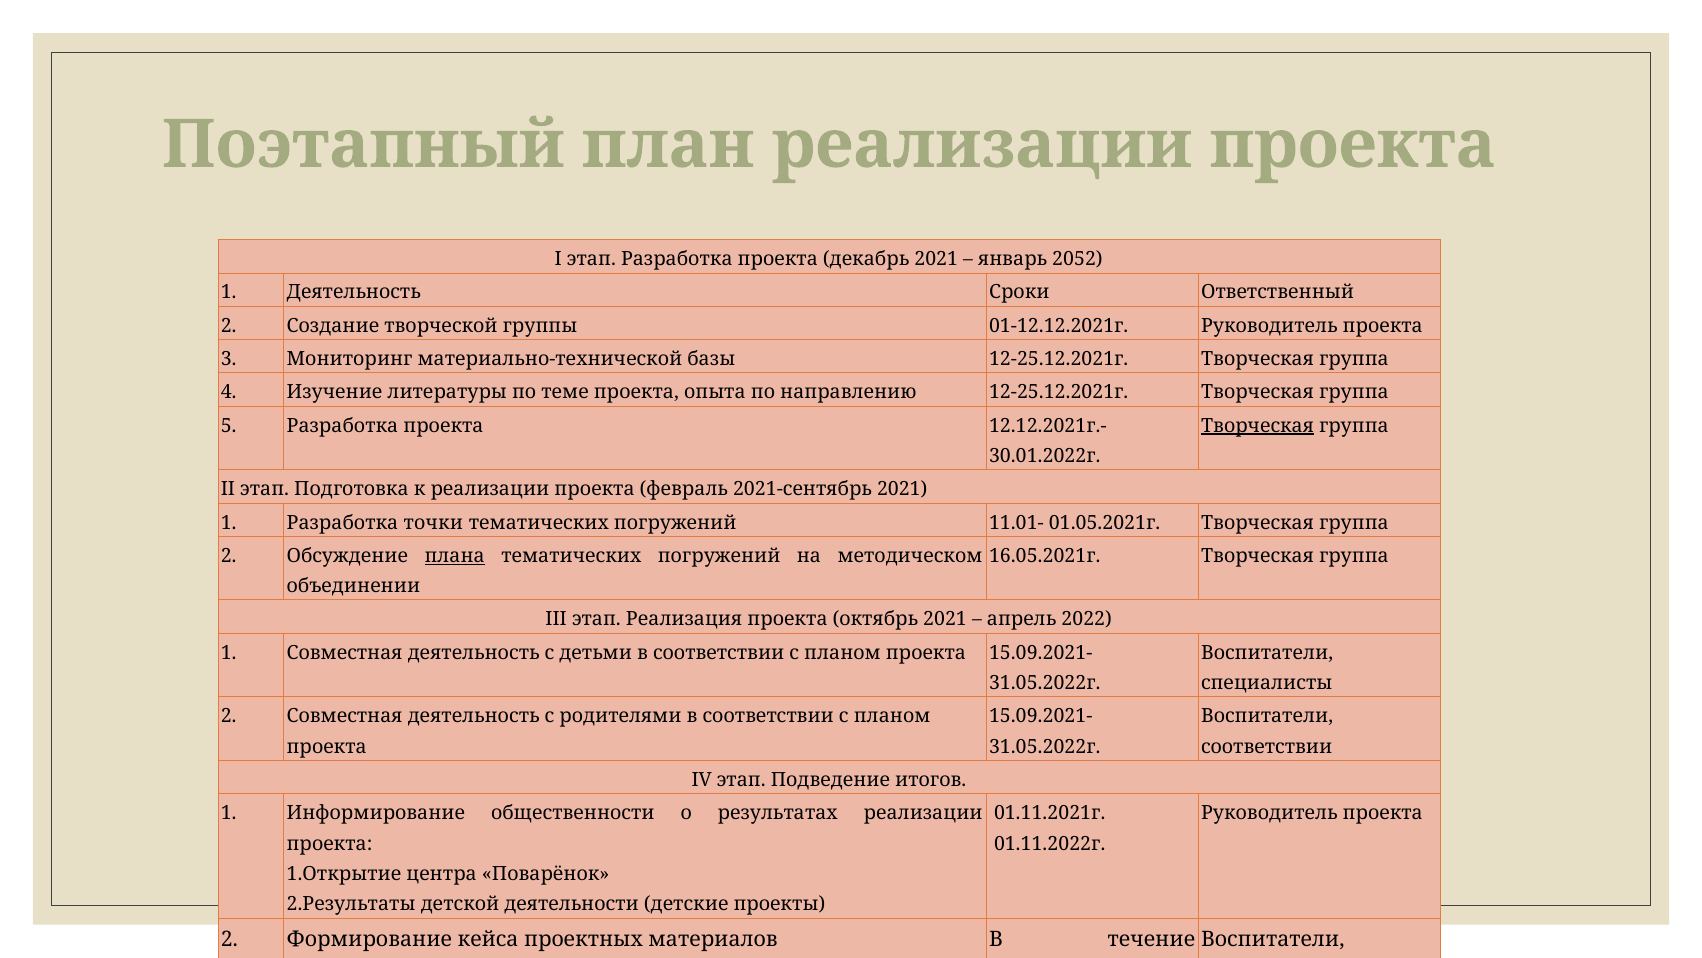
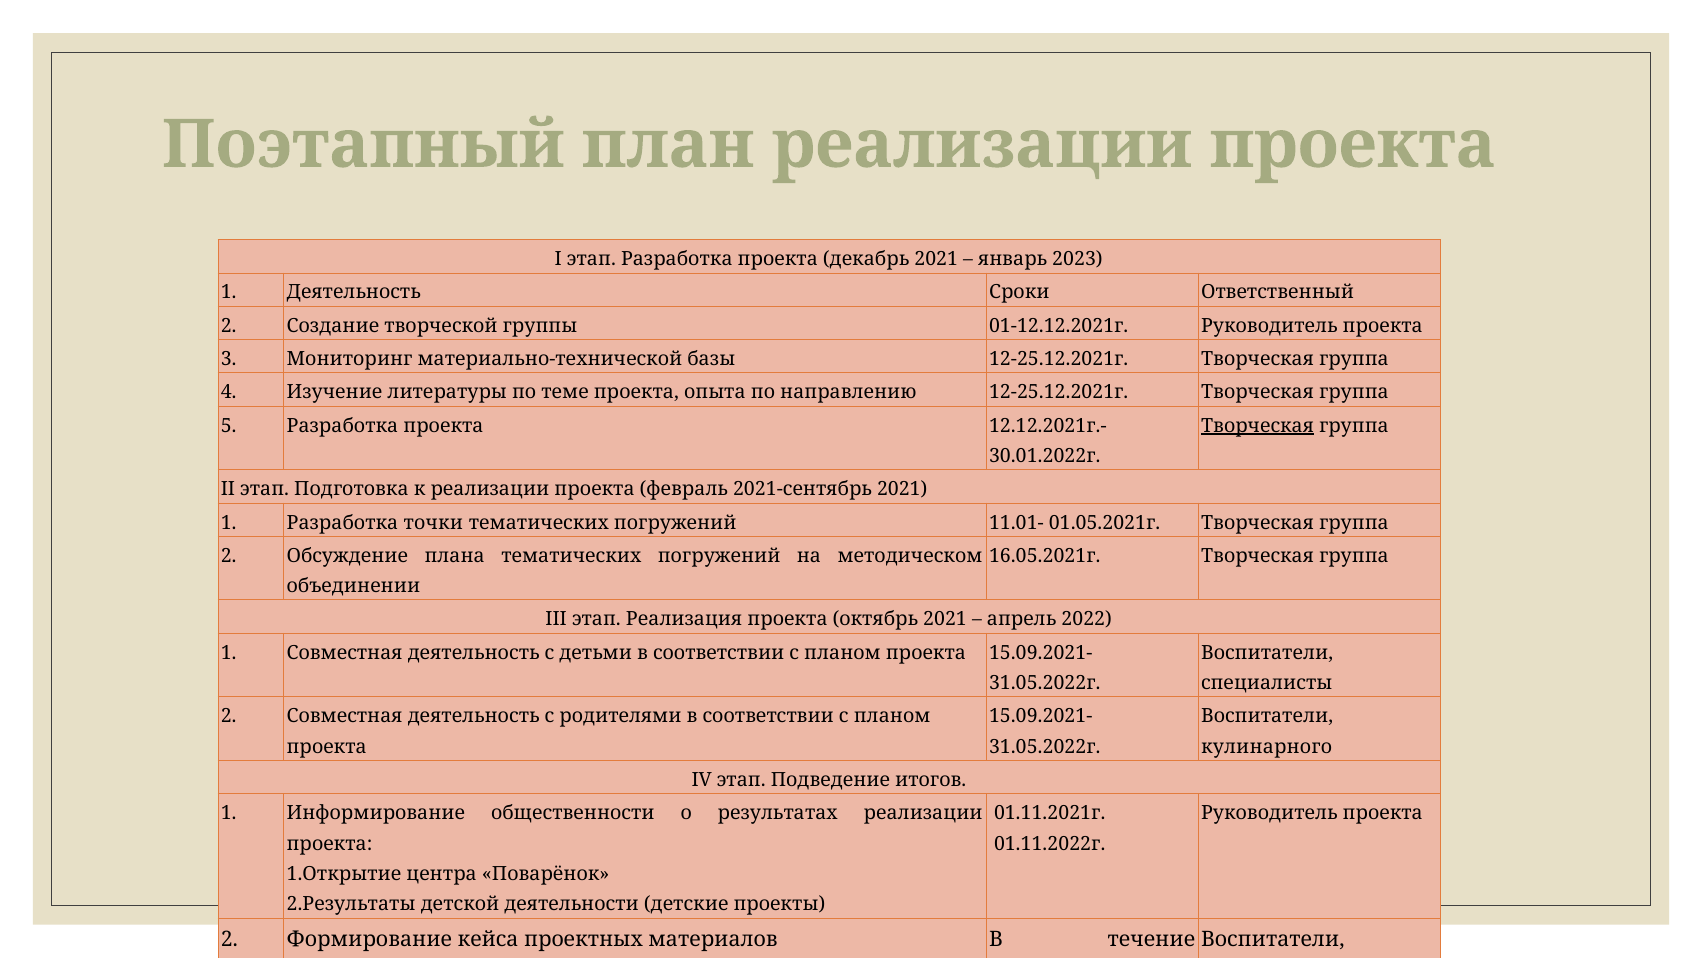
2052: 2052 -> 2023 (1077, 259)
плана underline: present -> none (455, 556)
соответствии: соответствии -> кулинарного (1267, 746)
